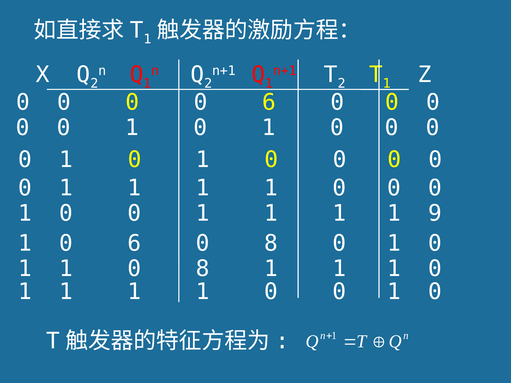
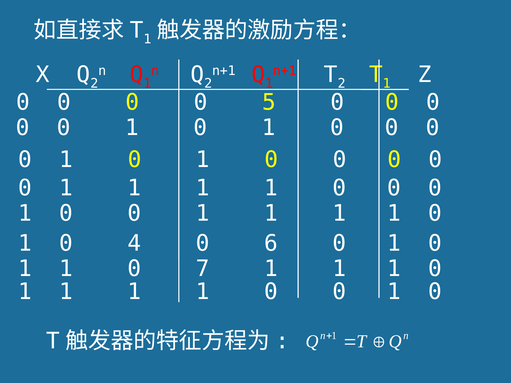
0 0 6: 6 -> 5 (269, 102)
9: 9 -> 0 (435, 214)
1 0 6: 6 -> 4 (134, 243)
8: 8 -> 6 (271, 243)
1 0 8: 8 -> 7 (203, 269)
